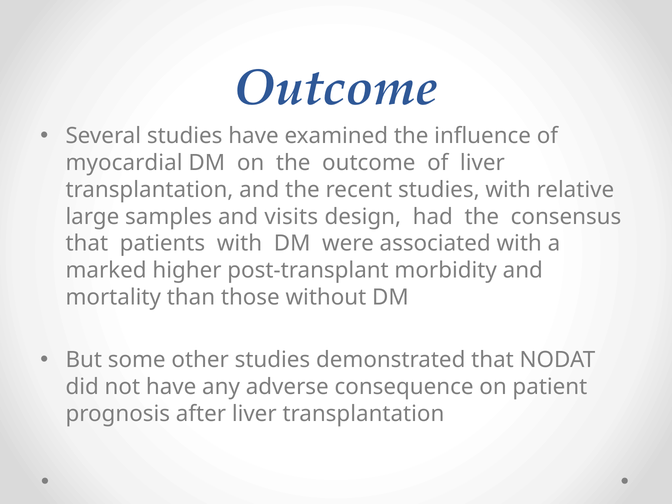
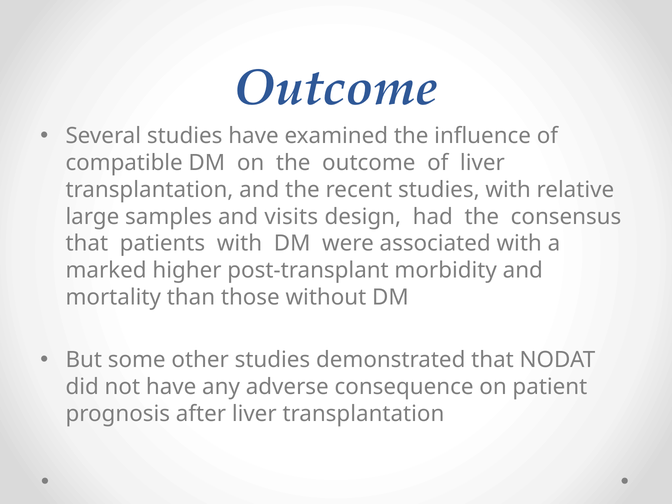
myocardial: myocardial -> compatible (124, 163)
